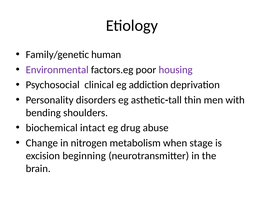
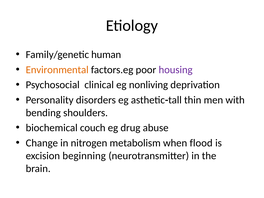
Environmental colour: purple -> orange (57, 70)
addiction: addiction -> nonliving (148, 85)
intact: intact -> couch (93, 128)
stage: stage -> flood (201, 143)
